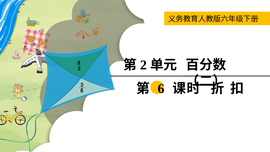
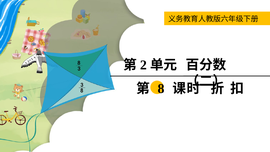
6: 6 -> 8 (161, 89)
